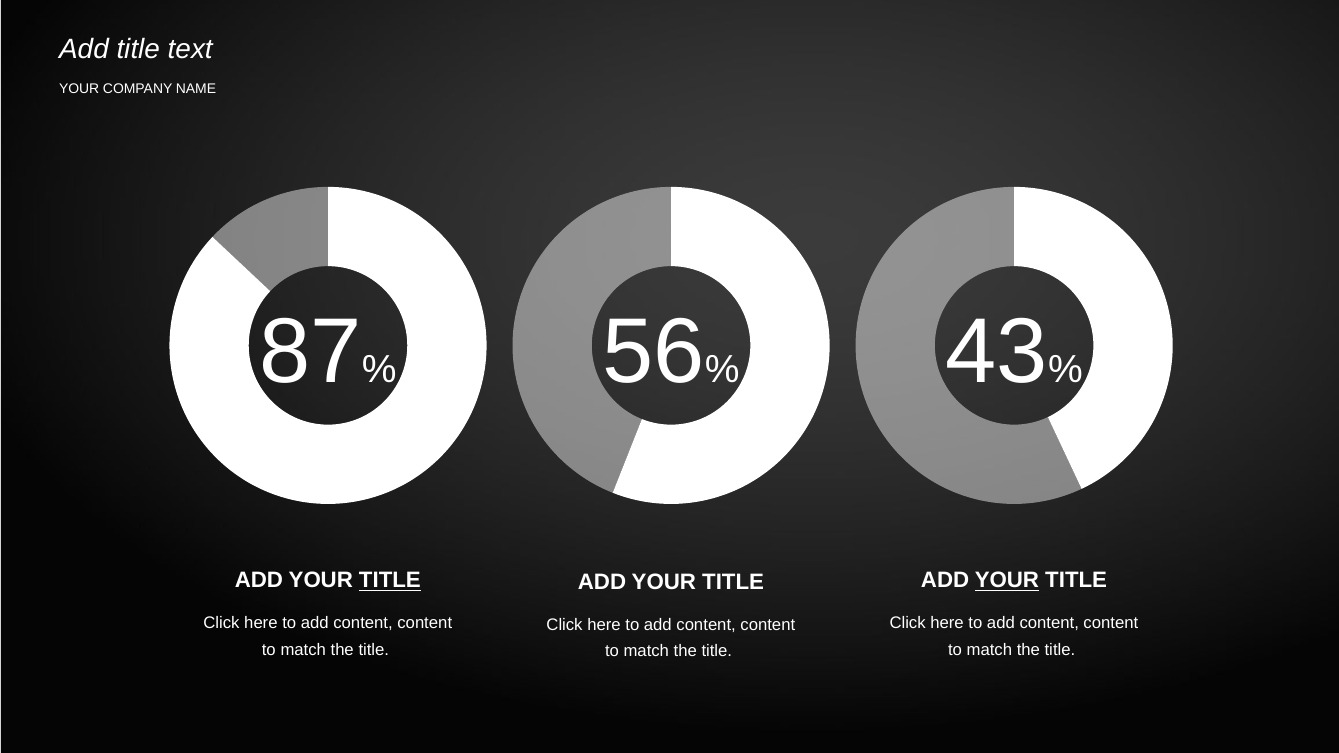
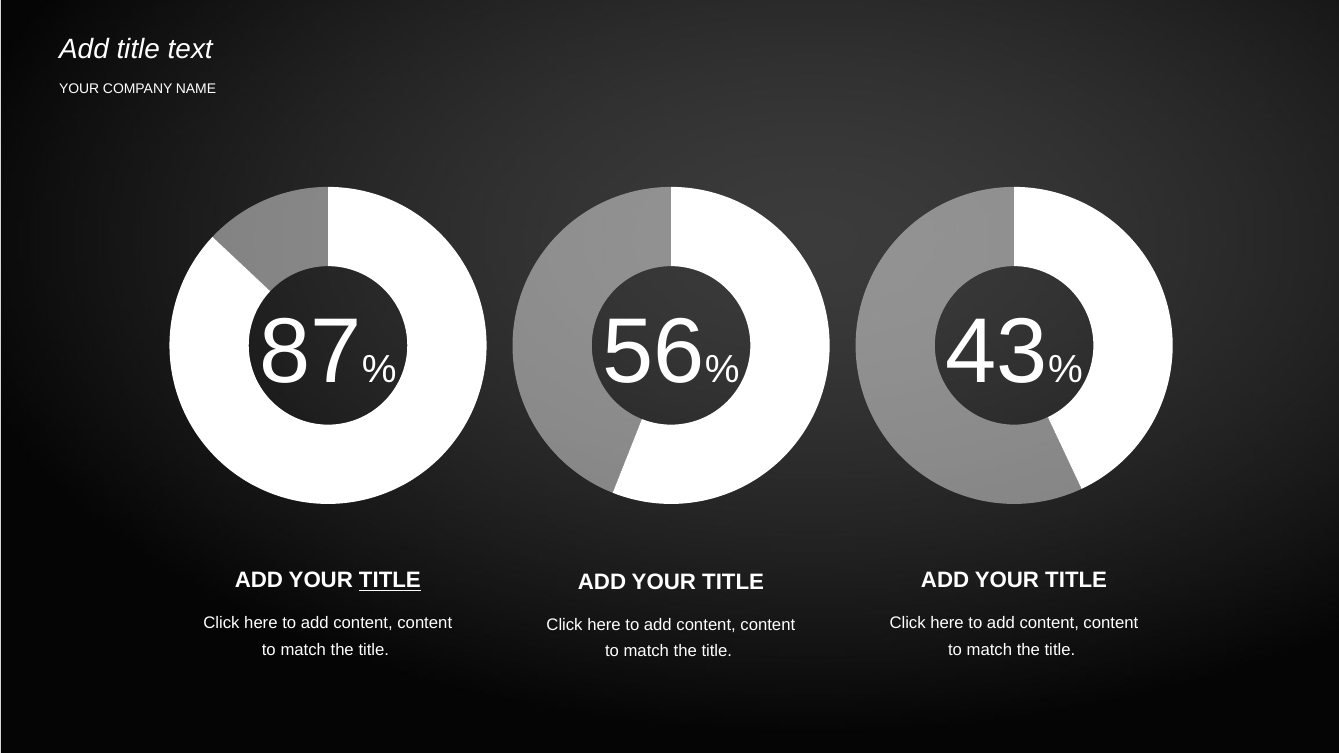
YOUR underline: present -> none (1007, 581)
